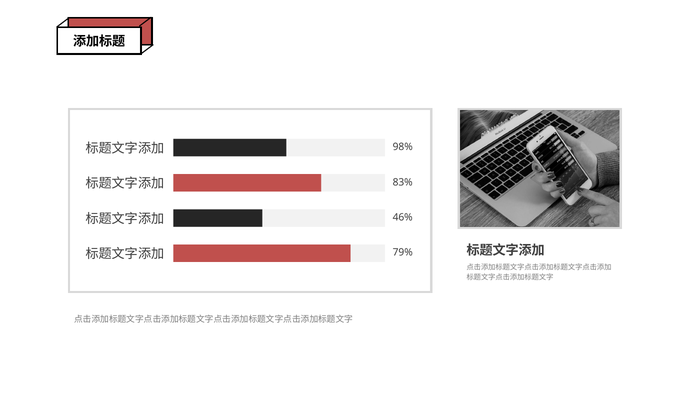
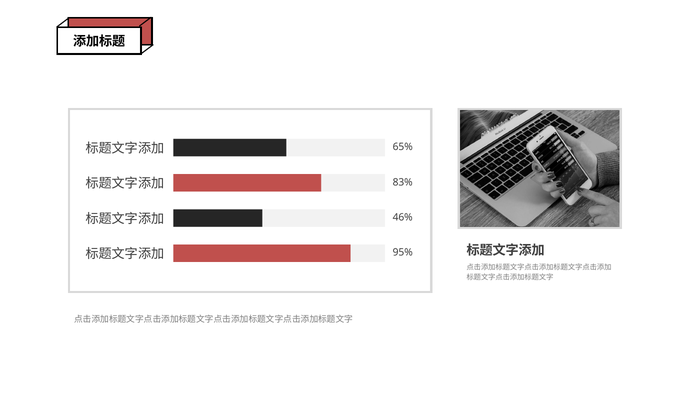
98%: 98% -> 65% (403, 147)
79%: 79% -> 95% (403, 252)
